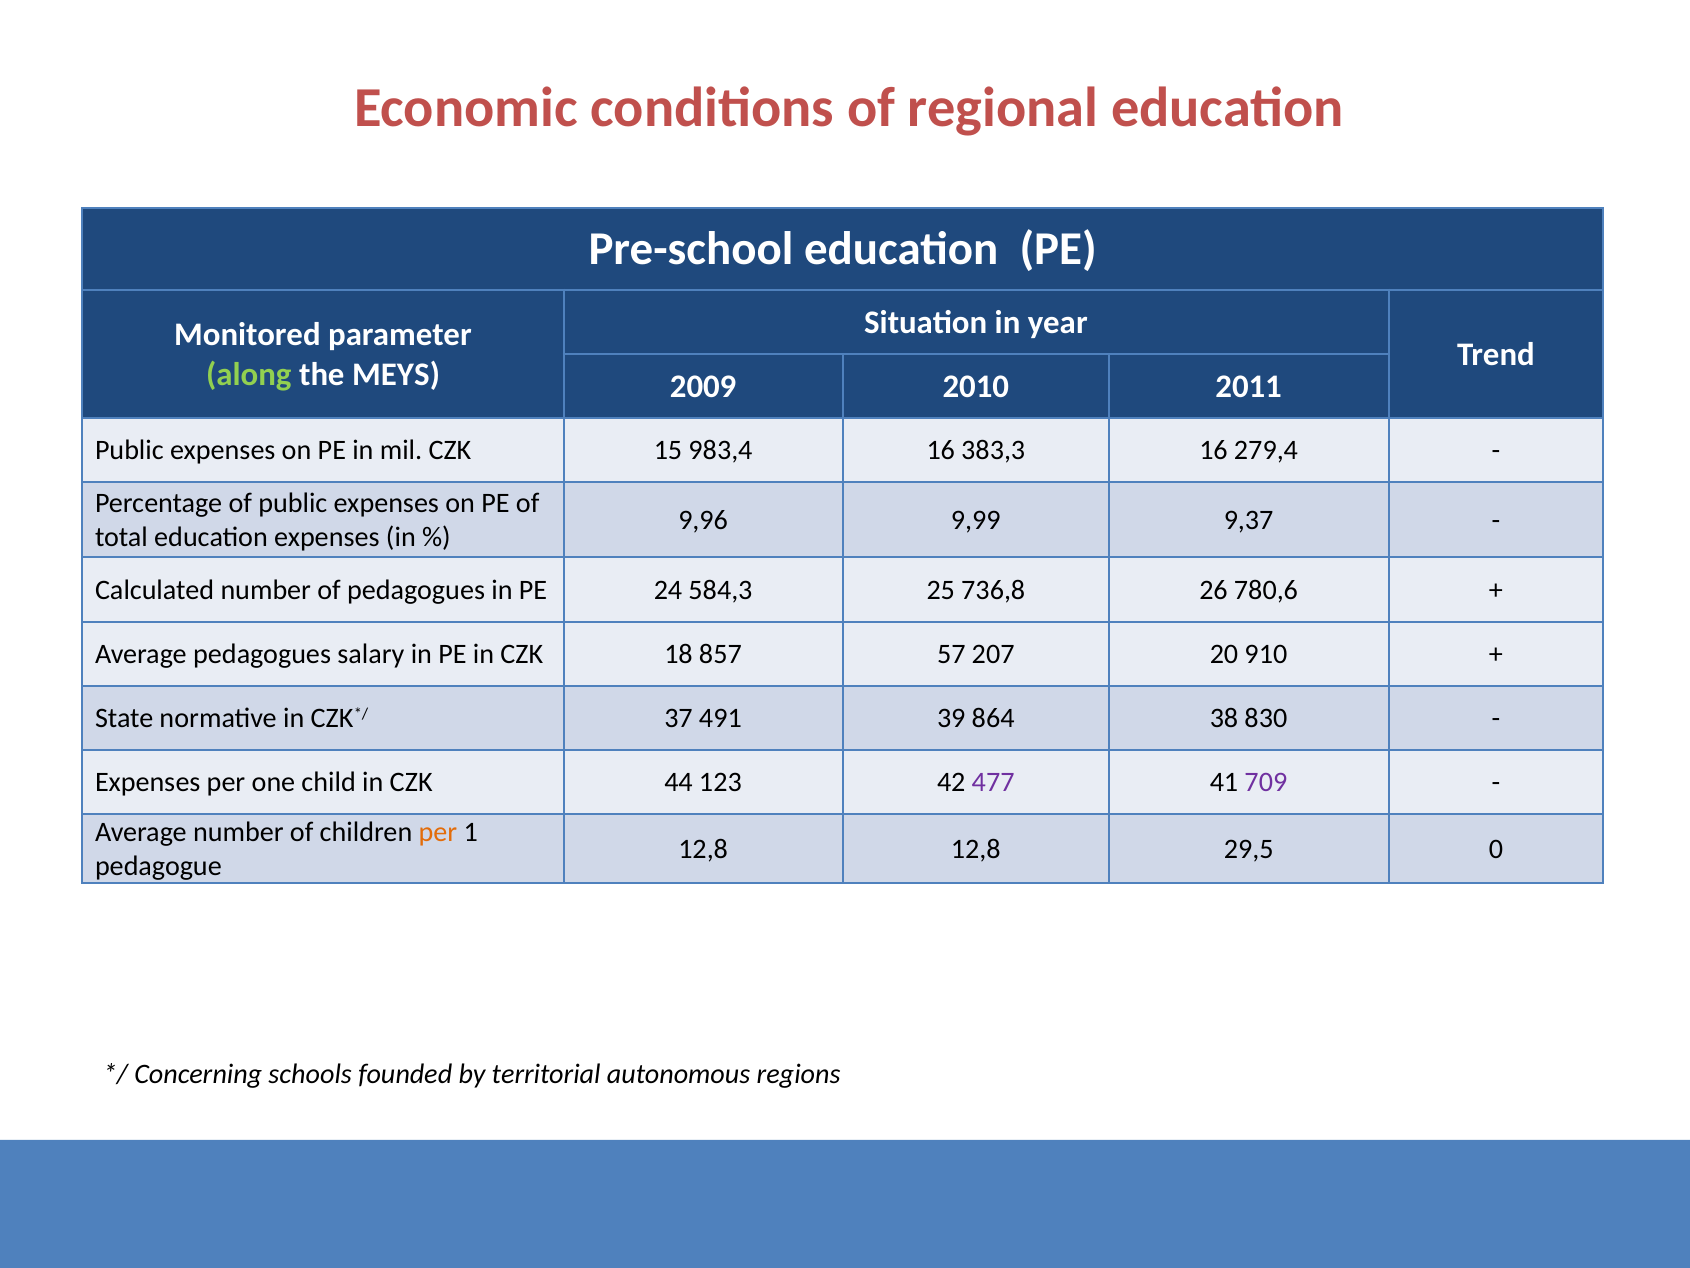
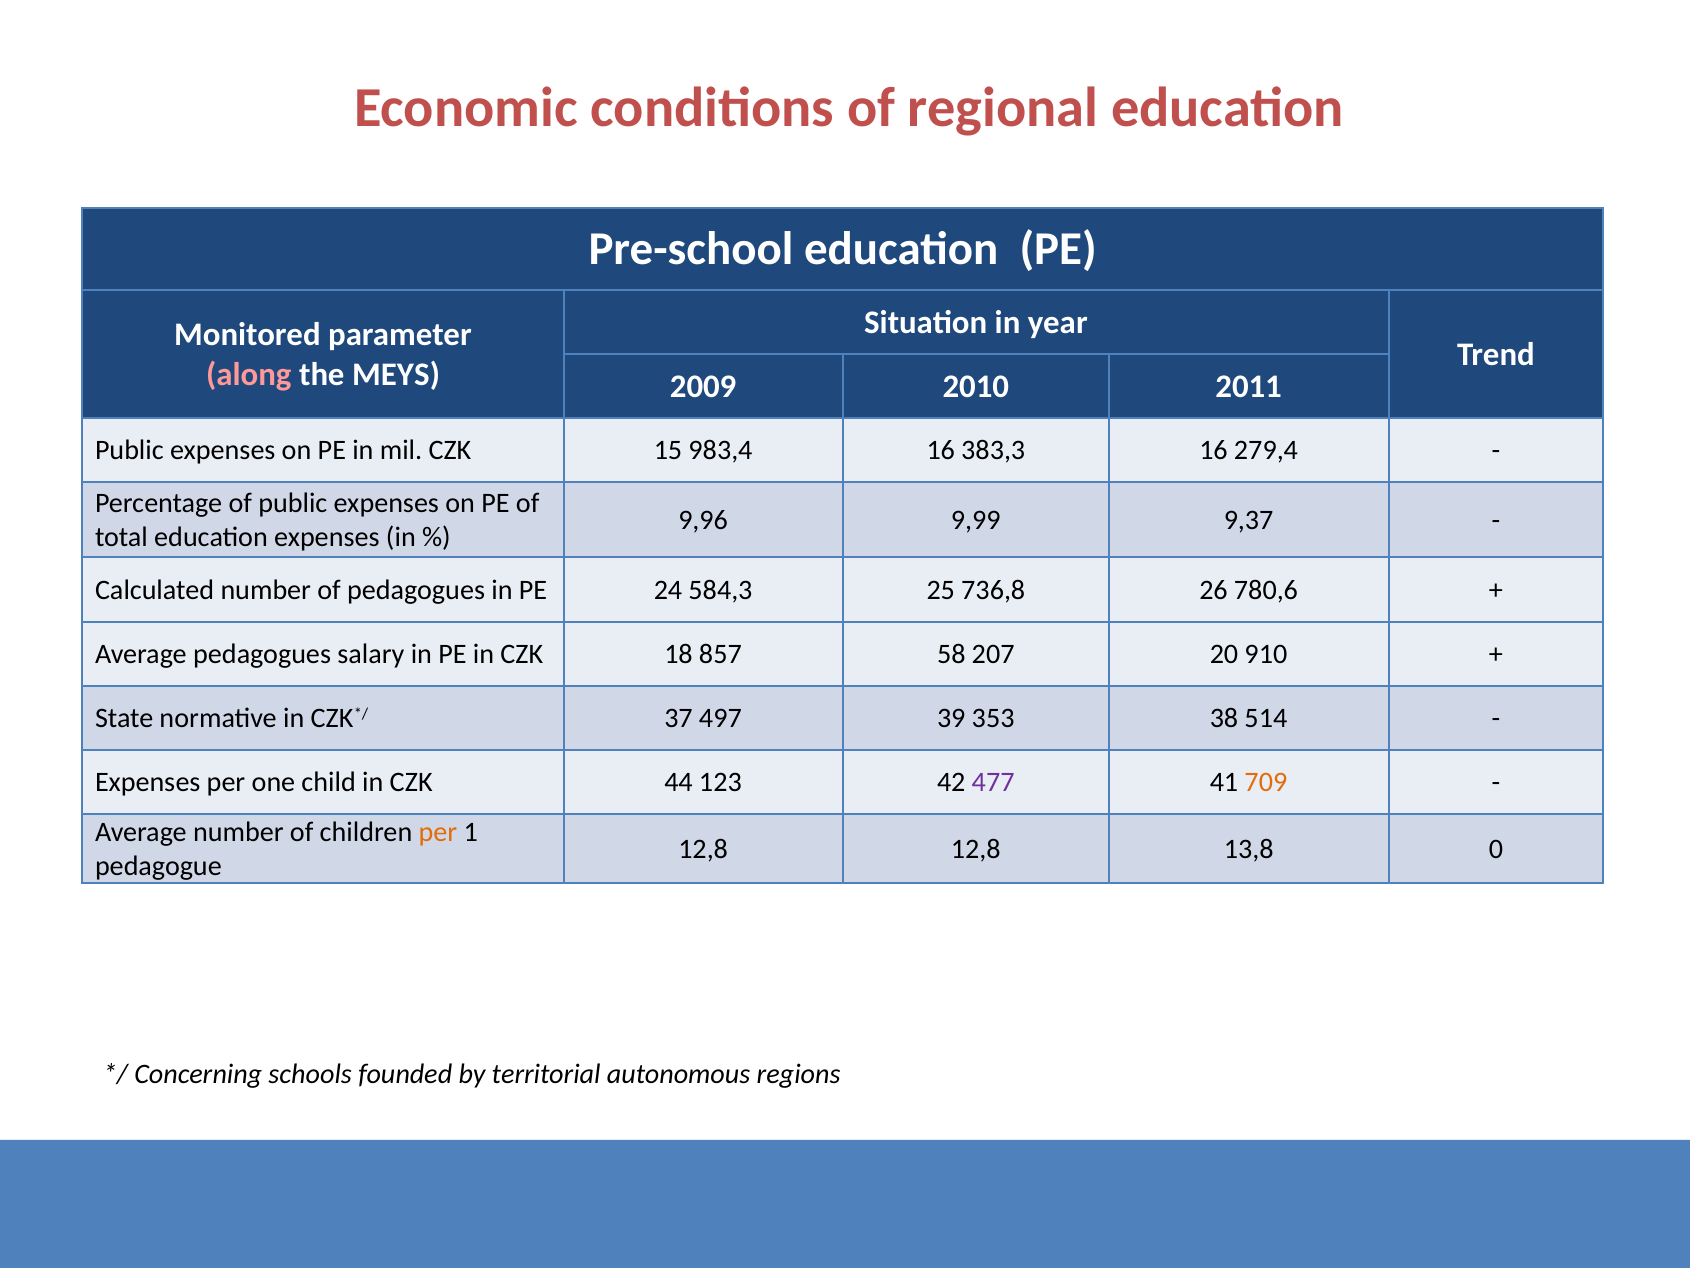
along colour: light green -> pink (249, 374)
57: 57 -> 58 (951, 654)
491: 491 -> 497 (720, 718)
864: 864 -> 353 (993, 718)
830: 830 -> 514 (1266, 718)
709 colour: purple -> orange (1266, 782)
29,5: 29,5 -> 13,8 (1249, 849)
